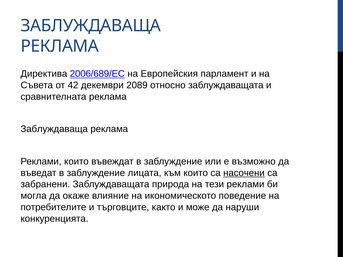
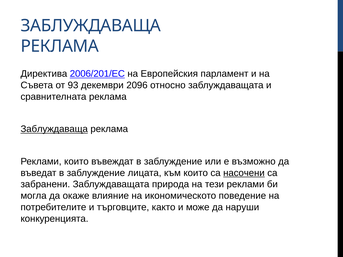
2006/689/EC: 2006/689/EC -> 2006/201/EC (97, 74)
42: 42 -> 93 (73, 85)
2089: 2089 -> 2096 (137, 85)
Заблуждаваща underline: none -> present (54, 129)
